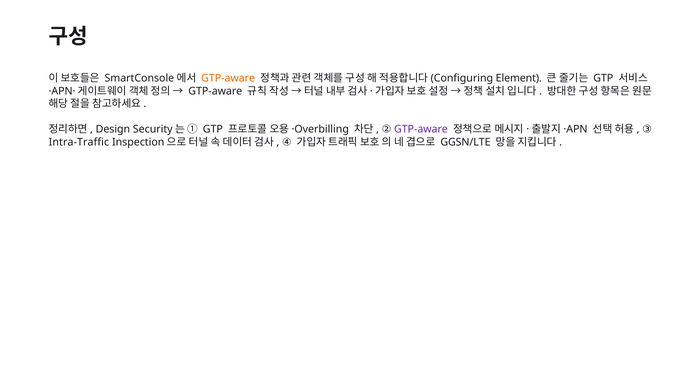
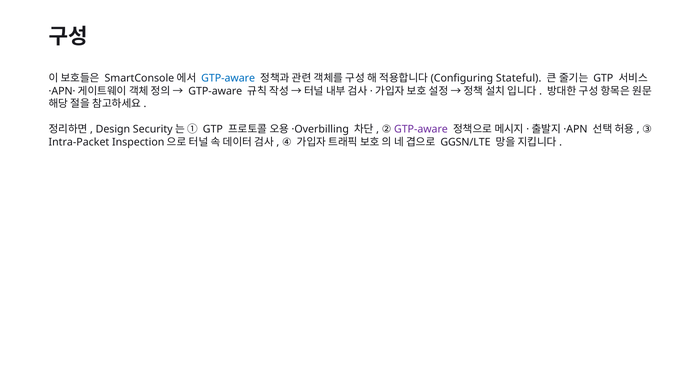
GTP-aware colour: orange -> blue (228, 78)
Element: Element -> Stateful (519, 78)
Intra-Traffic: Intra-Traffic -> Intra-Packet (79, 142)
